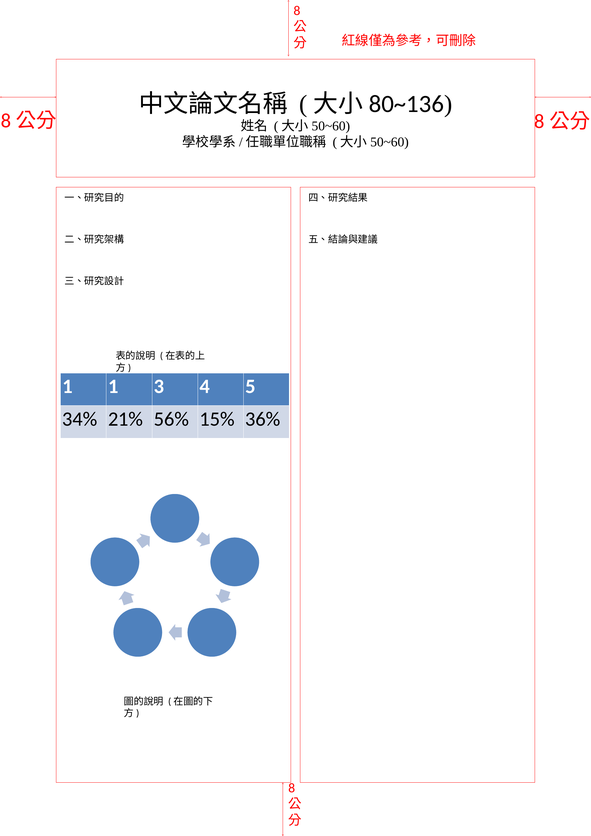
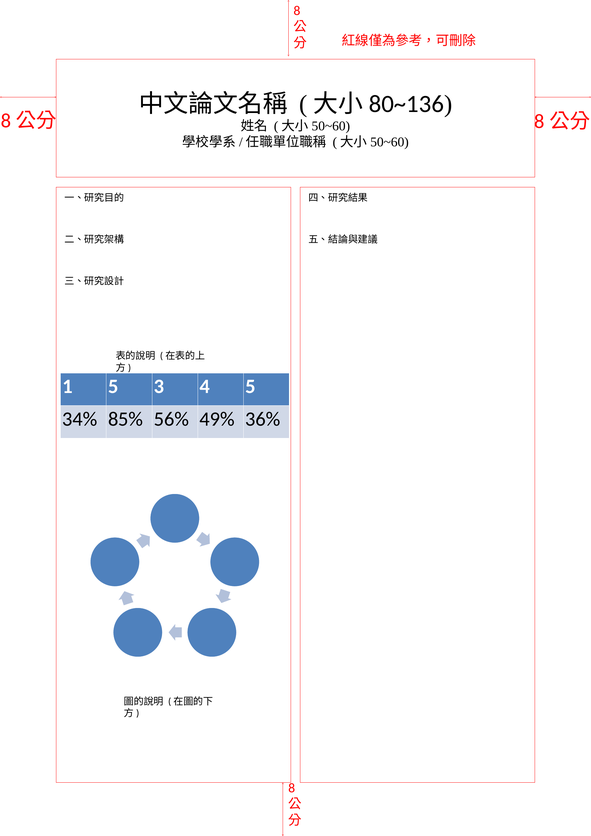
1 1: 1 -> 5 (113, 386)
21%: 21% -> 85% (126, 419)
15%: 15% -> 49% (217, 419)
